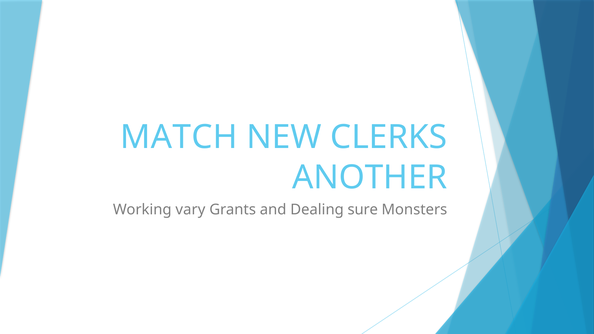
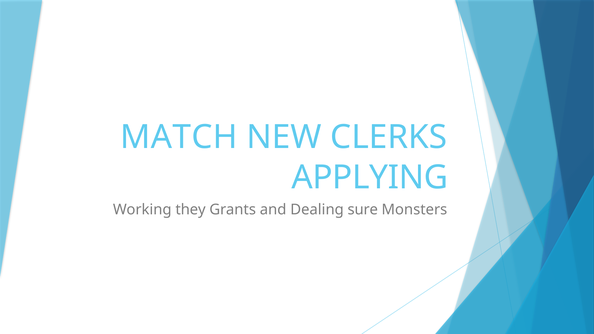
ANOTHER: ANOTHER -> APPLYING (370, 177)
vary: vary -> they (191, 210)
